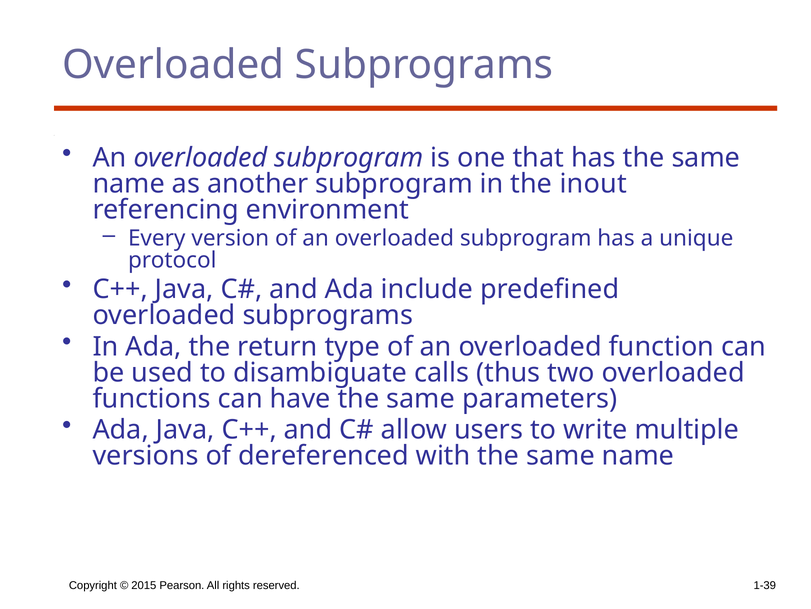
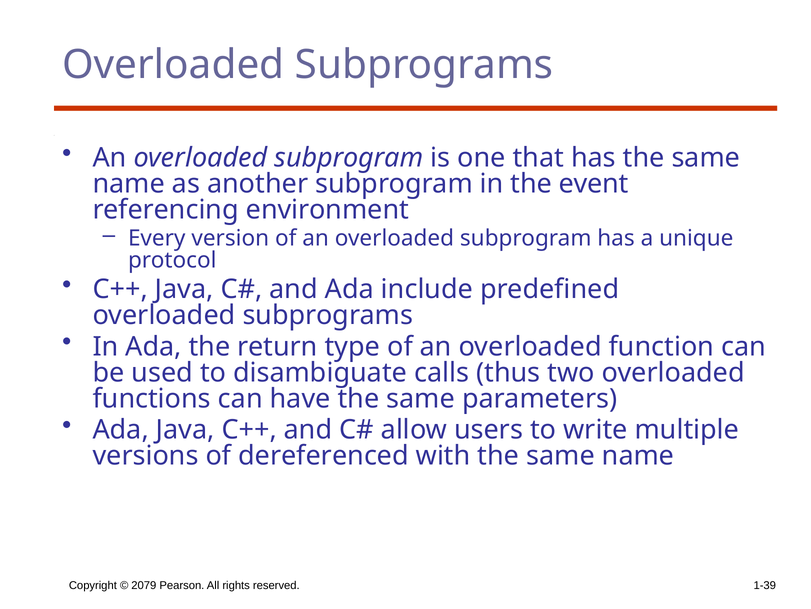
inout: inout -> event (594, 184)
2015: 2015 -> 2079 (144, 585)
